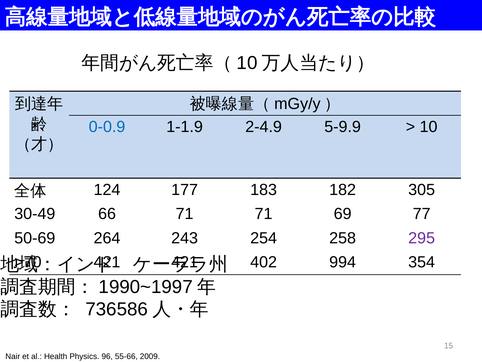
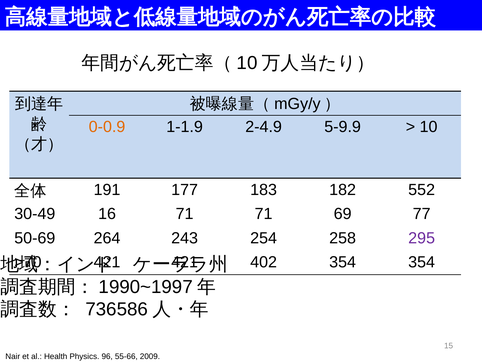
0-0.9 colour: blue -> orange (107, 127)
124: 124 -> 191 (107, 189)
305: 305 -> 552 (422, 189)
66: 66 -> 16 (107, 214)
402 994: 994 -> 354 (343, 262)
